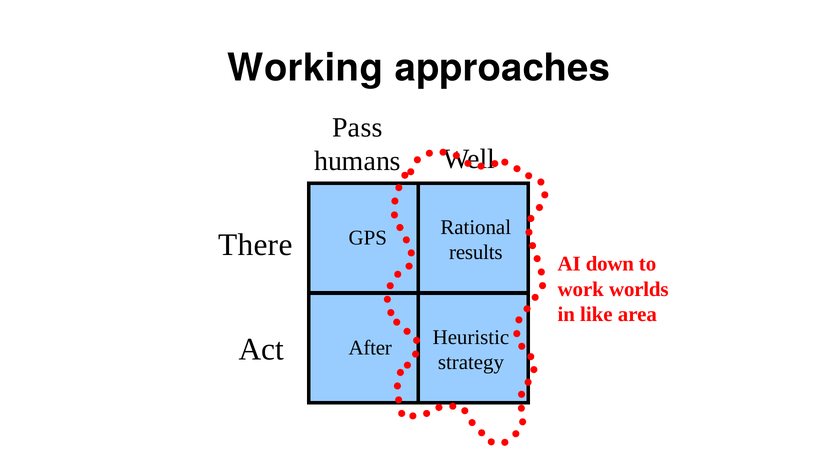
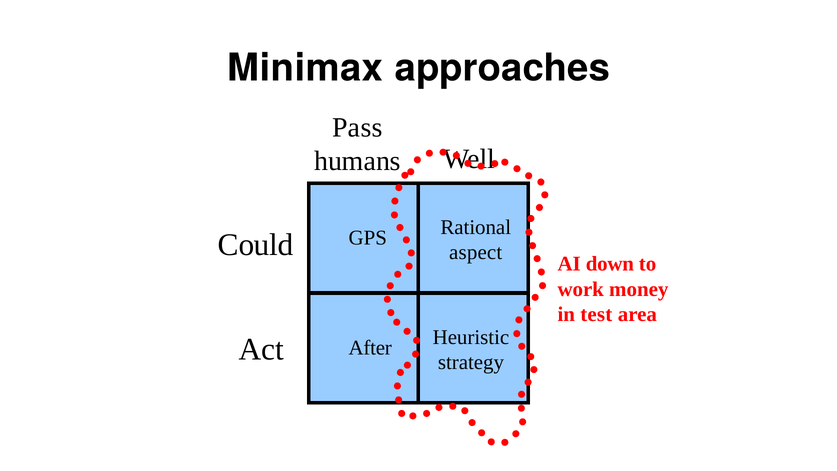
Working: Working -> Minimax (305, 68)
There: There -> Could (256, 245)
results: results -> aspect (476, 252)
worlds: worlds -> money (639, 289)
like: like -> test (596, 314)
